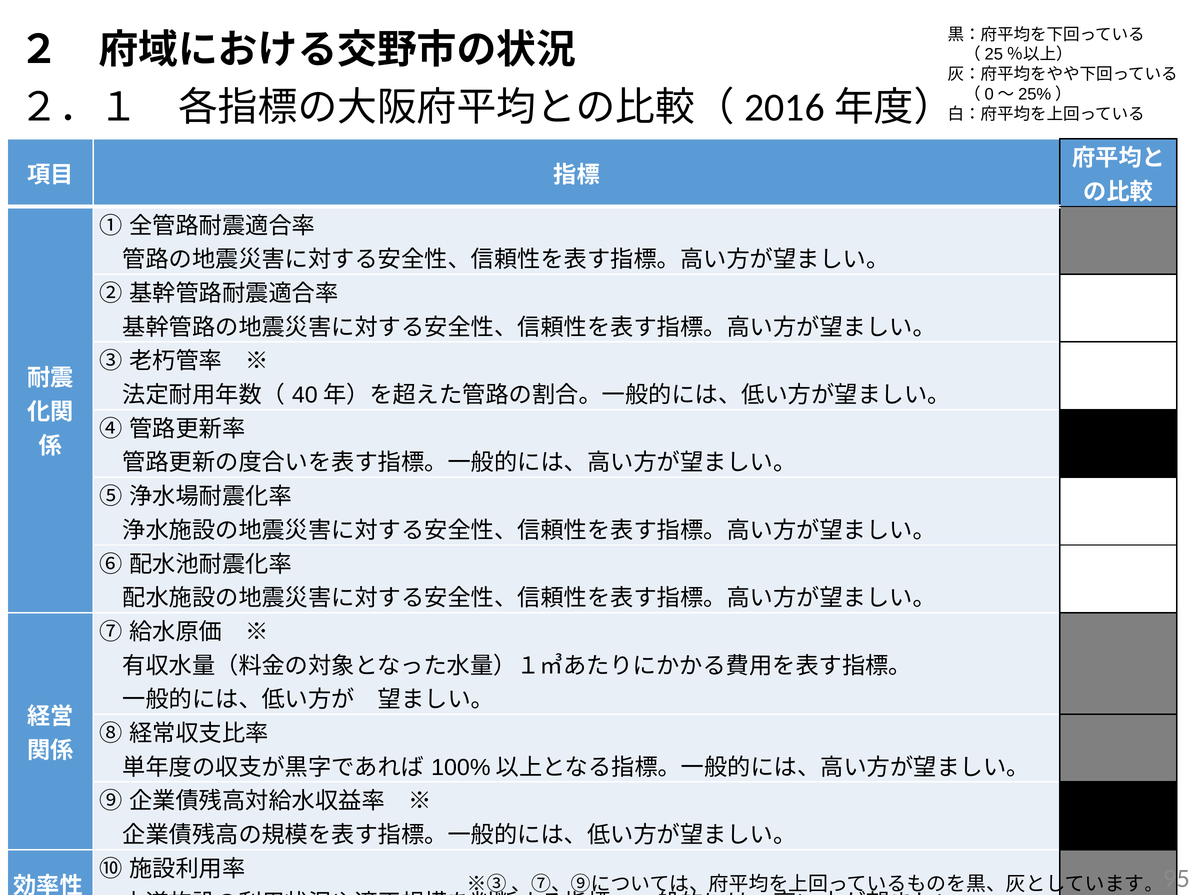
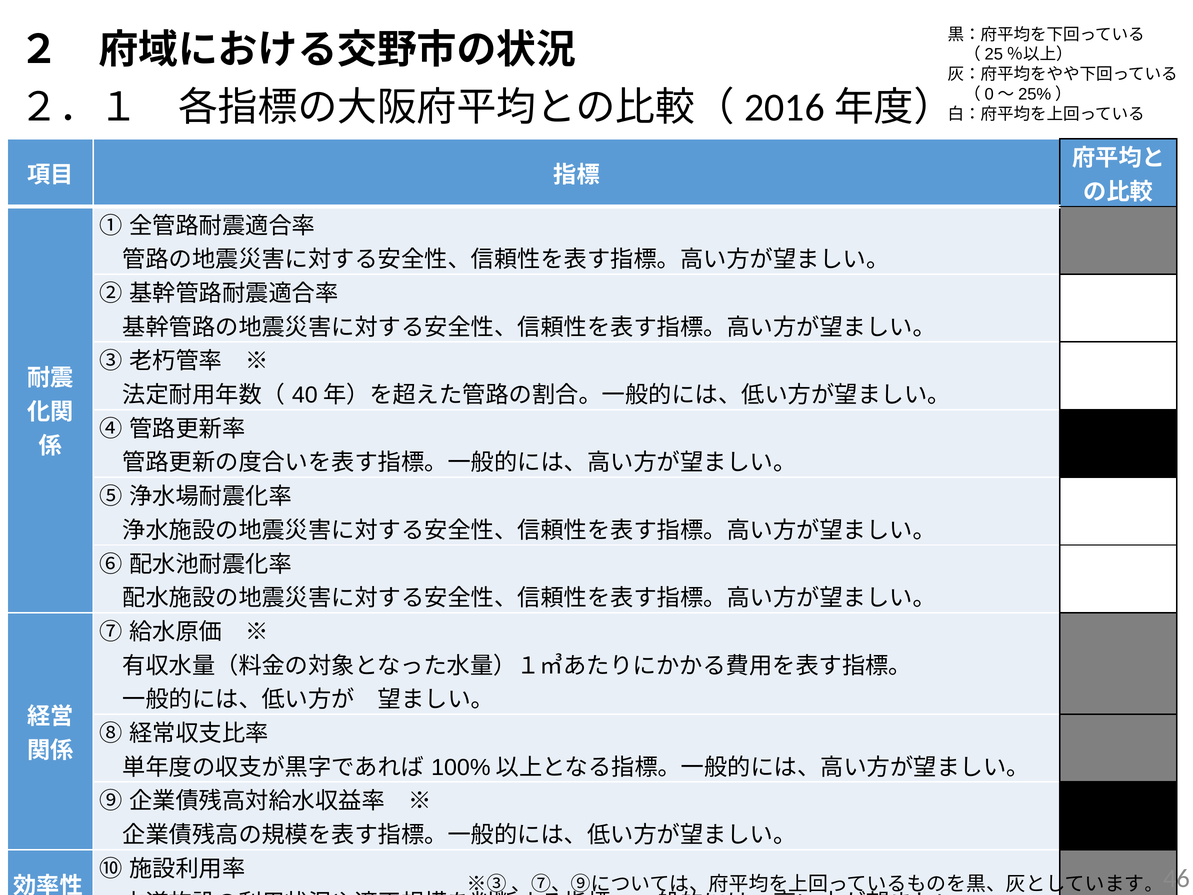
95: 95 -> 46 (1176, 878)
